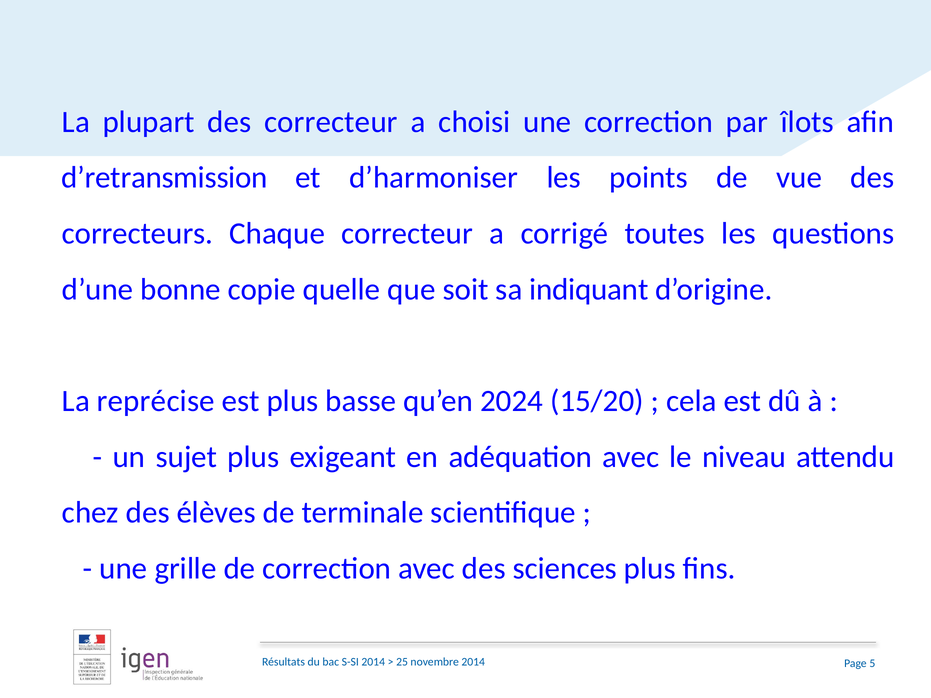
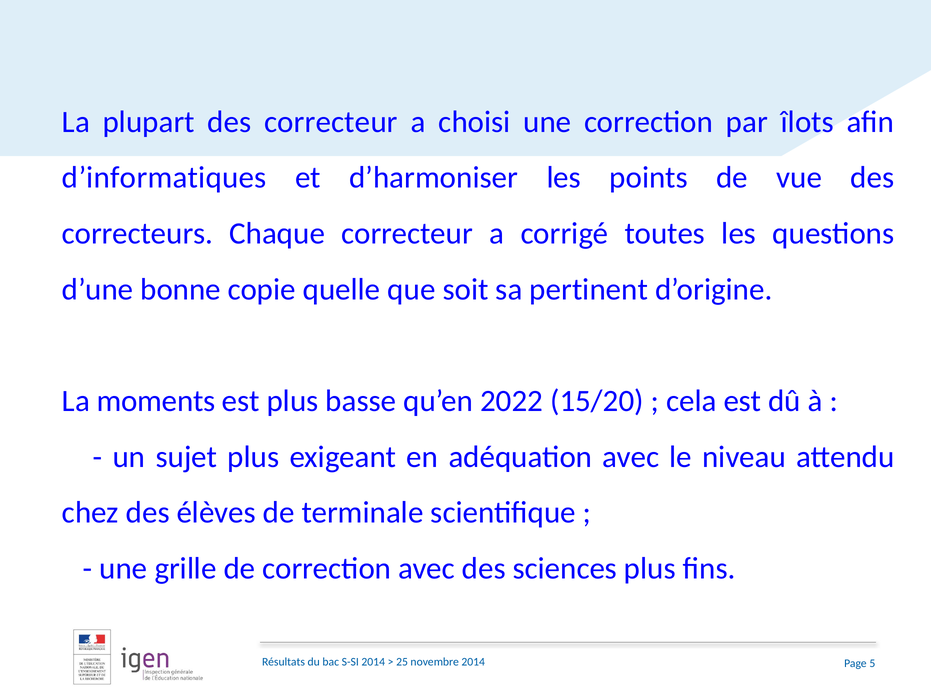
d’retransmission: d’retransmission -> d’informatiques (164, 178)
indiquant: indiquant -> pertinent (589, 289)
reprécise: reprécise -> moments (156, 401)
2024: 2024 -> 2022 (512, 401)
